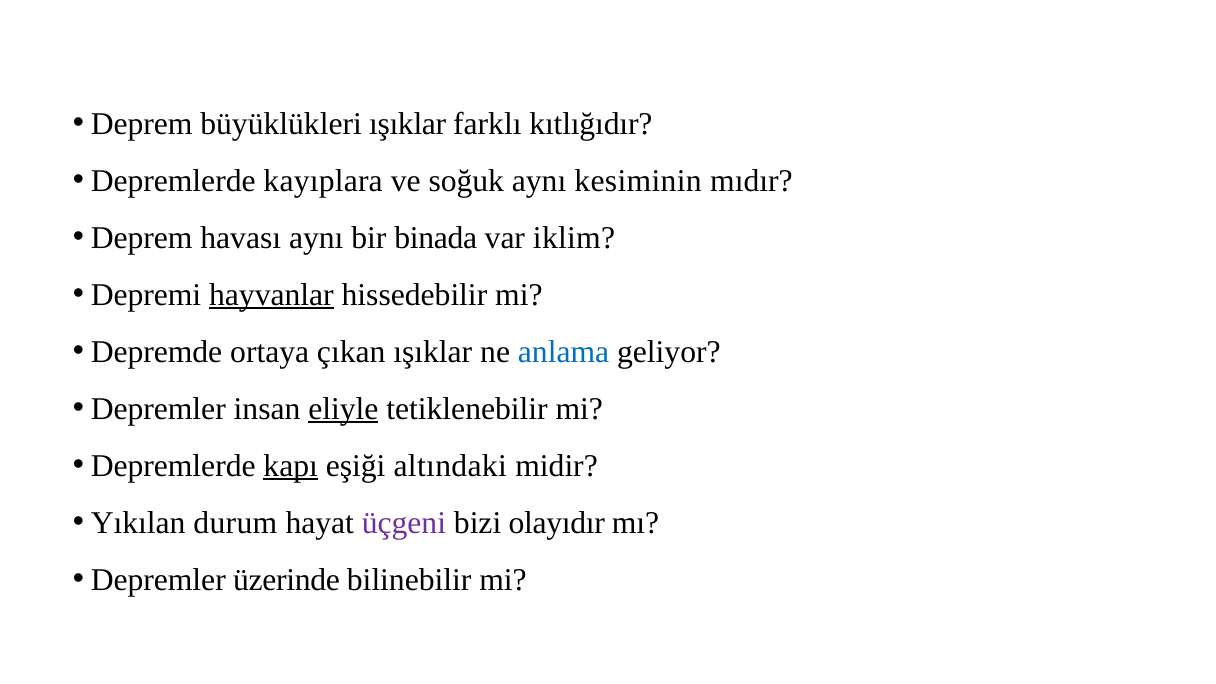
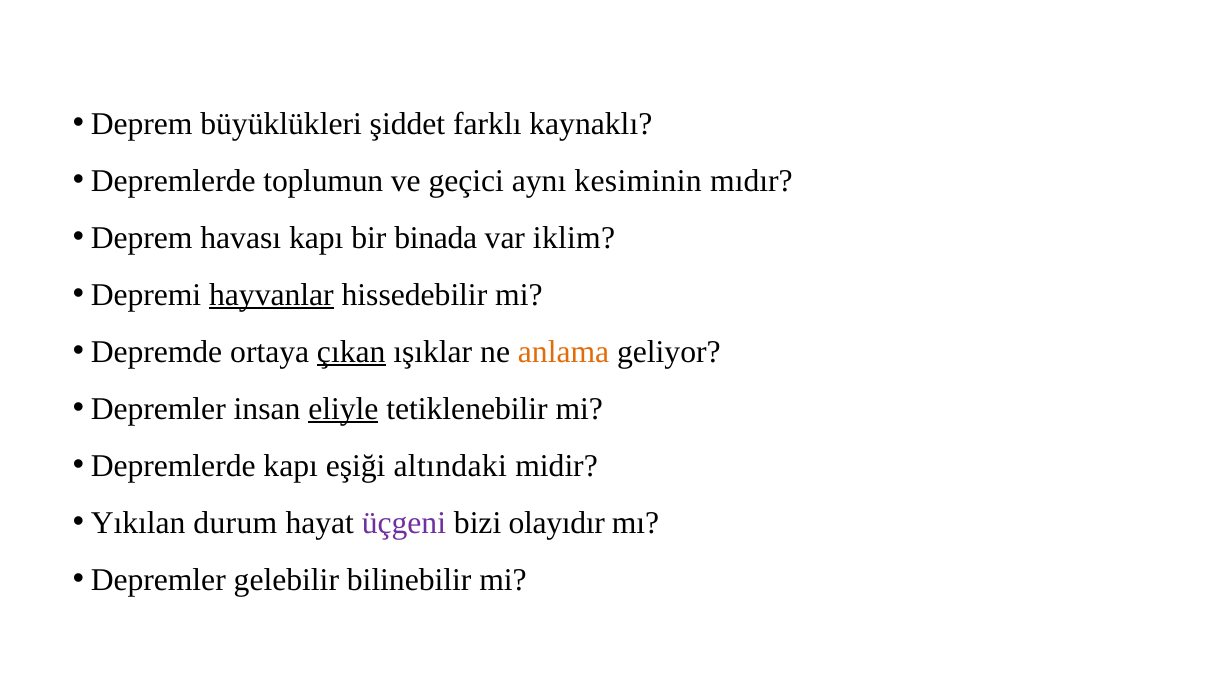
büyüklükleri ışıklar: ışıklar -> şiddet (407, 124)
kıtlığıdır: kıtlığıdır -> kaynaklı (591, 124)
kayıplara: kayıplara -> toplumun (323, 181)
soğuk: soğuk -> geçici (466, 181)
havası aynı: aynı -> kapı (316, 238)
çıkan underline: none -> present (351, 352)
anlama colour: blue -> orange (564, 352)
kapı underline: present -> none (291, 466)
üzerinde: üzerinde -> gelebilir (286, 580)
